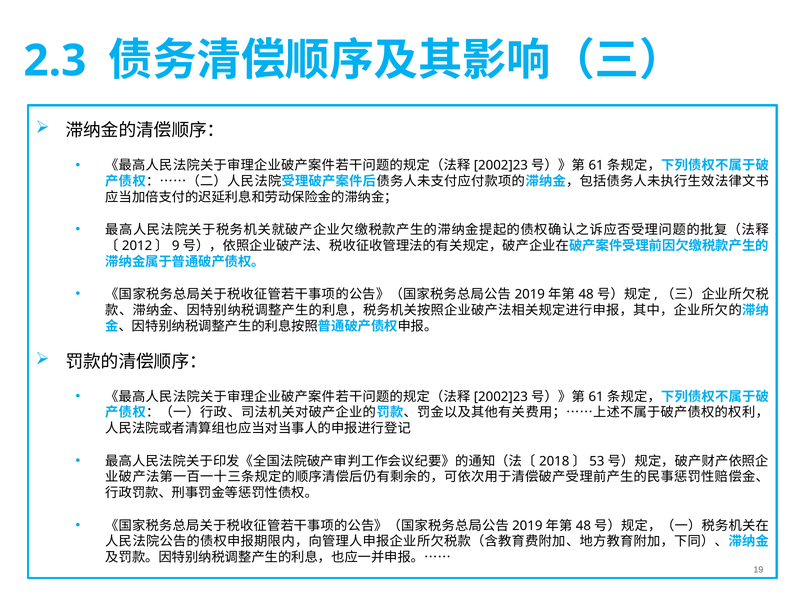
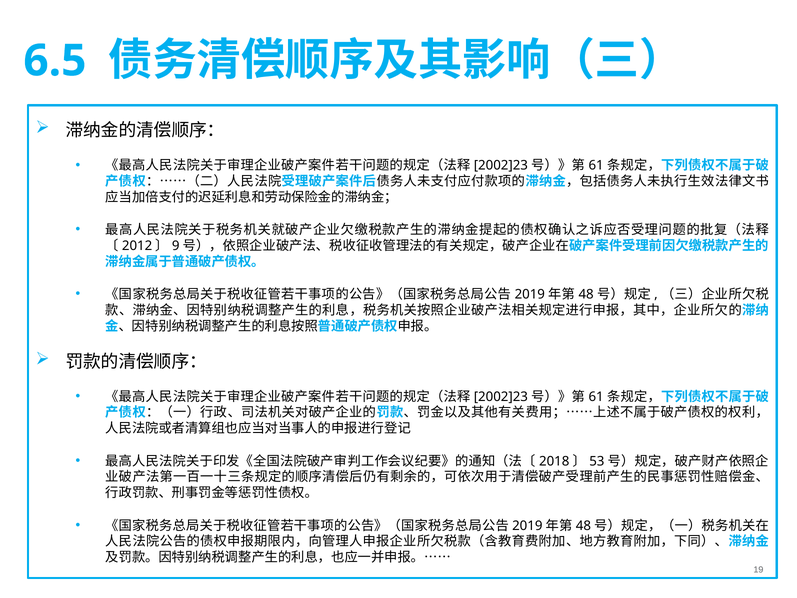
2.3: 2.3 -> 6.5 (55, 61)
